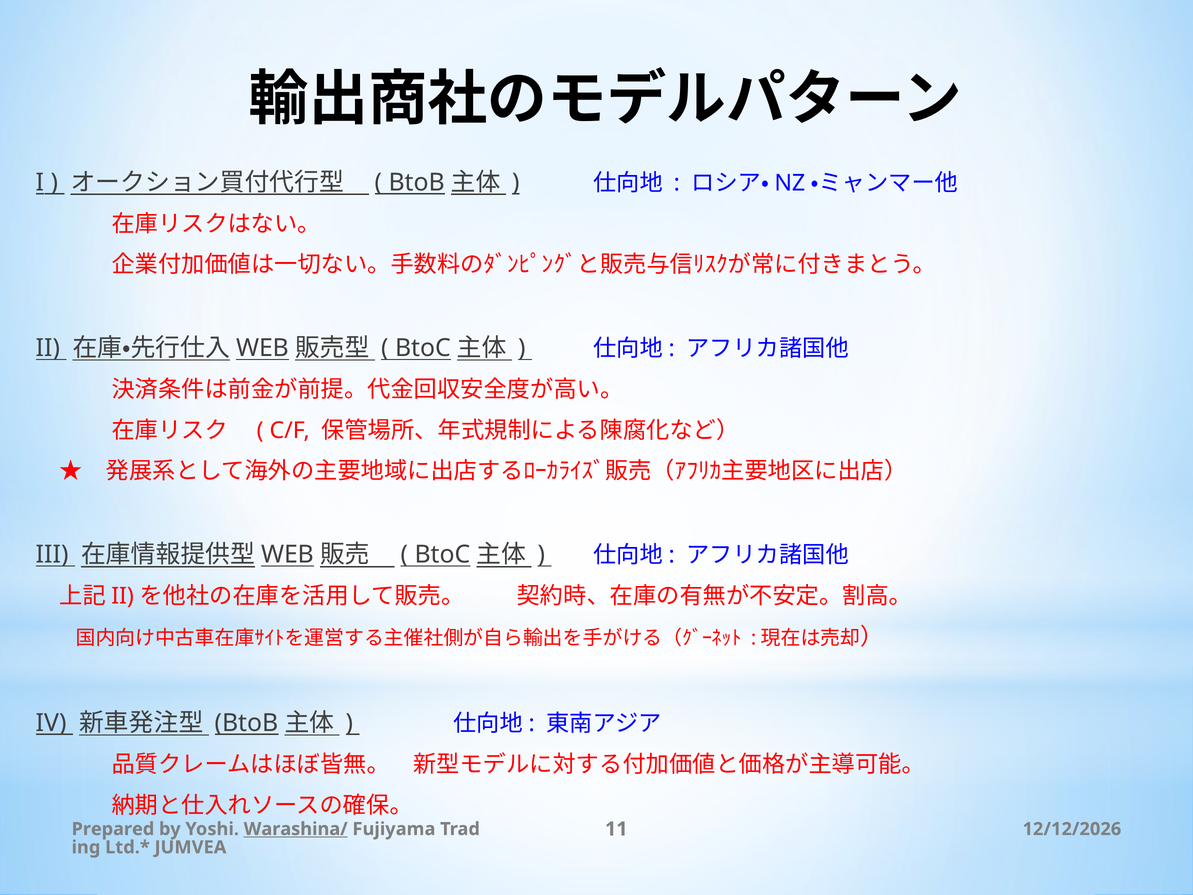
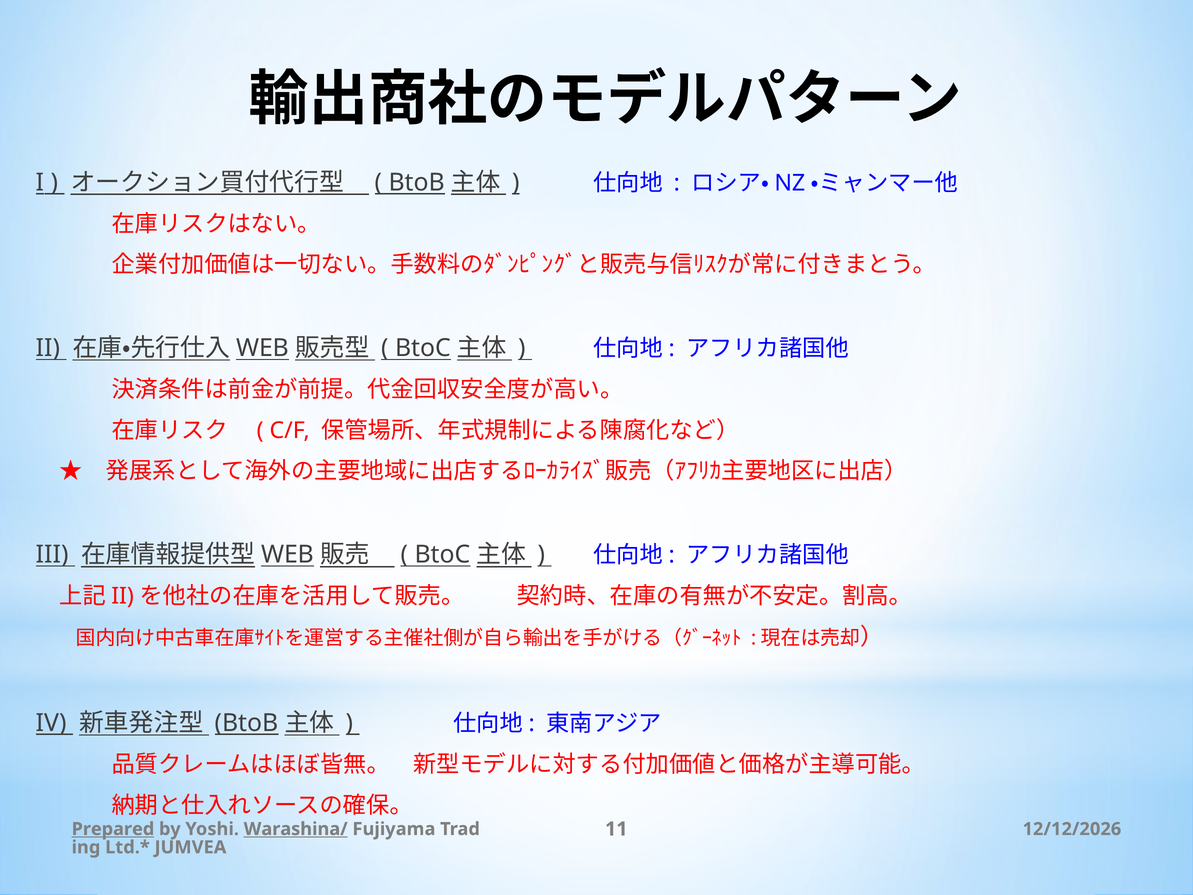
Prepared underline: none -> present (113, 829)
